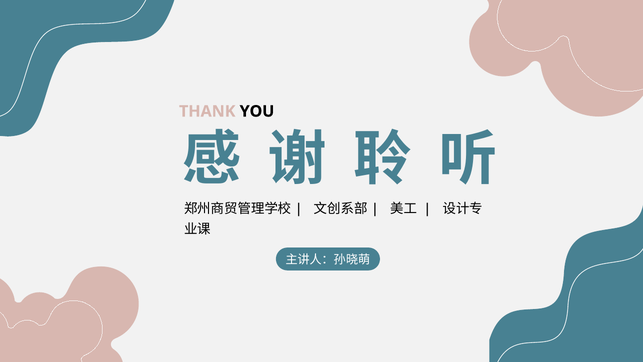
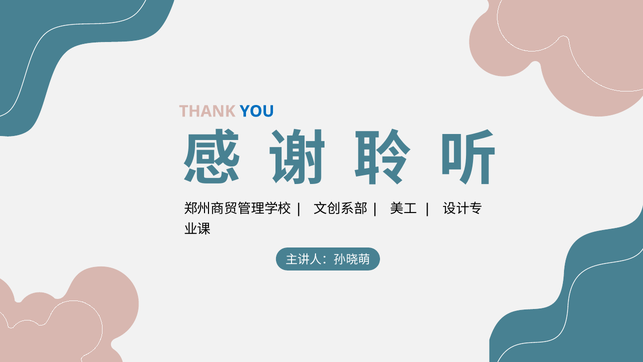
YOU colour: black -> blue (257, 111)
